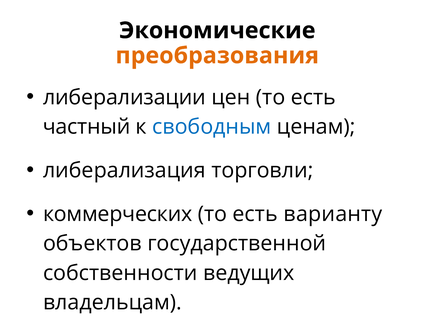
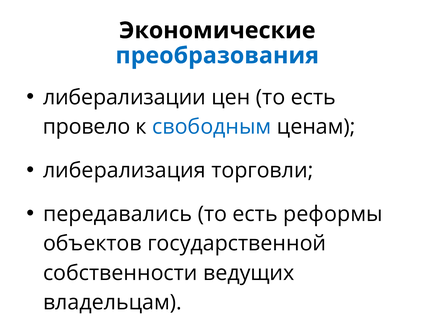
преобразования colour: orange -> blue (217, 56)
частный: частный -> провело (87, 127)
коммерческих: коммерческих -> передавались (118, 215)
варианту: варианту -> реформы (333, 215)
